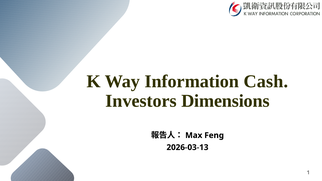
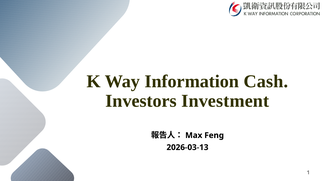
Dimensions: Dimensions -> Investment (225, 101)
